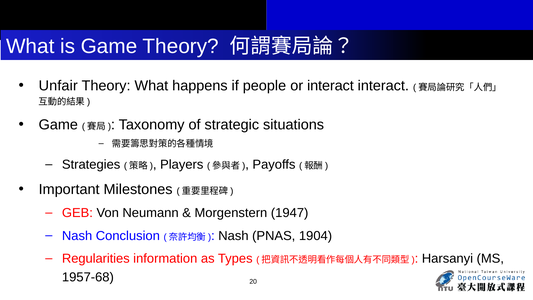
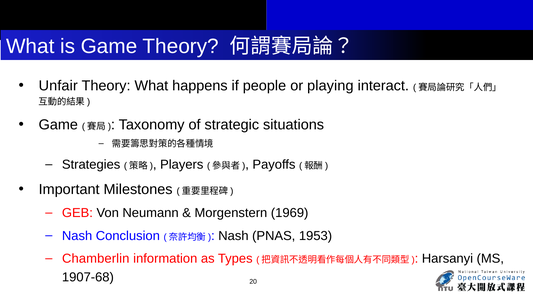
or interact: interact -> playing (330, 86)
1947: 1947 -> 1969 (290, 213)
1904: 1904 -> 1953 (316, 236)
Regularities: Regularities -> Chamberlin (96, 258)
1957-68: 1957-68 -> 1907-68 (88, 277)
